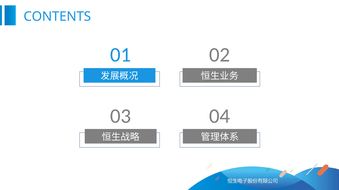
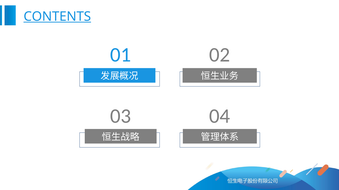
CONTENTS underline: none -> present (57, 17)
